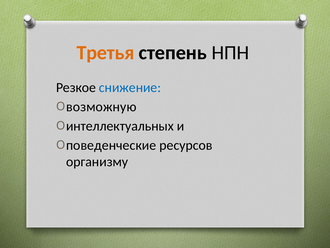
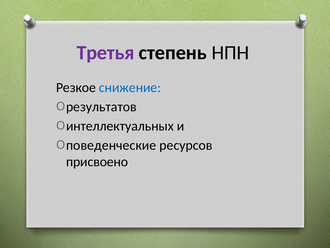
Третья colour: orange -> purple (105, 53)
возможную: возможную -> результатов (101, 107)
организму: организму -> присвоено (97, 162)
